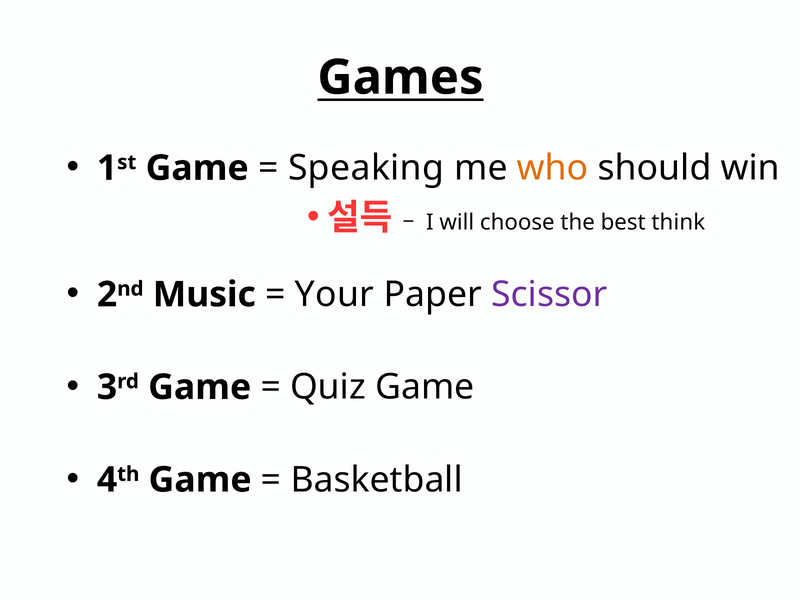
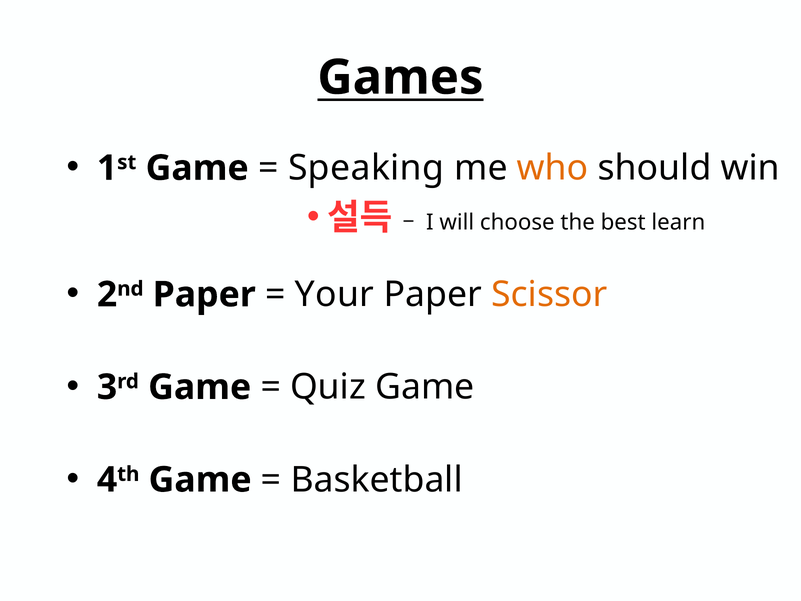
think: think -> learn (678, 222)
Music: Music -> Paper (204, 294)
Scissor colour: purple -> orange (549, 294)
